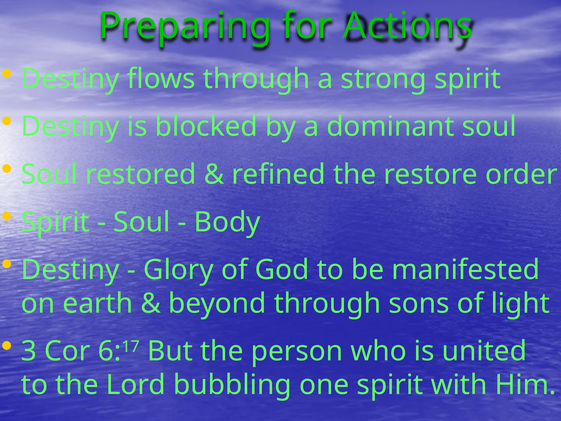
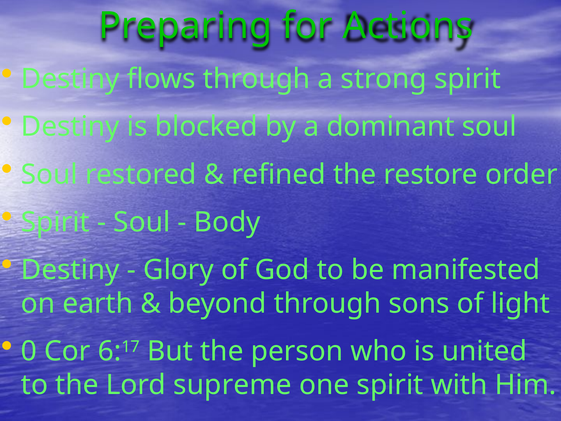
3: 3 -> 0 (29, 351)
bubbling: bubbling -> supreme (232, 385)
